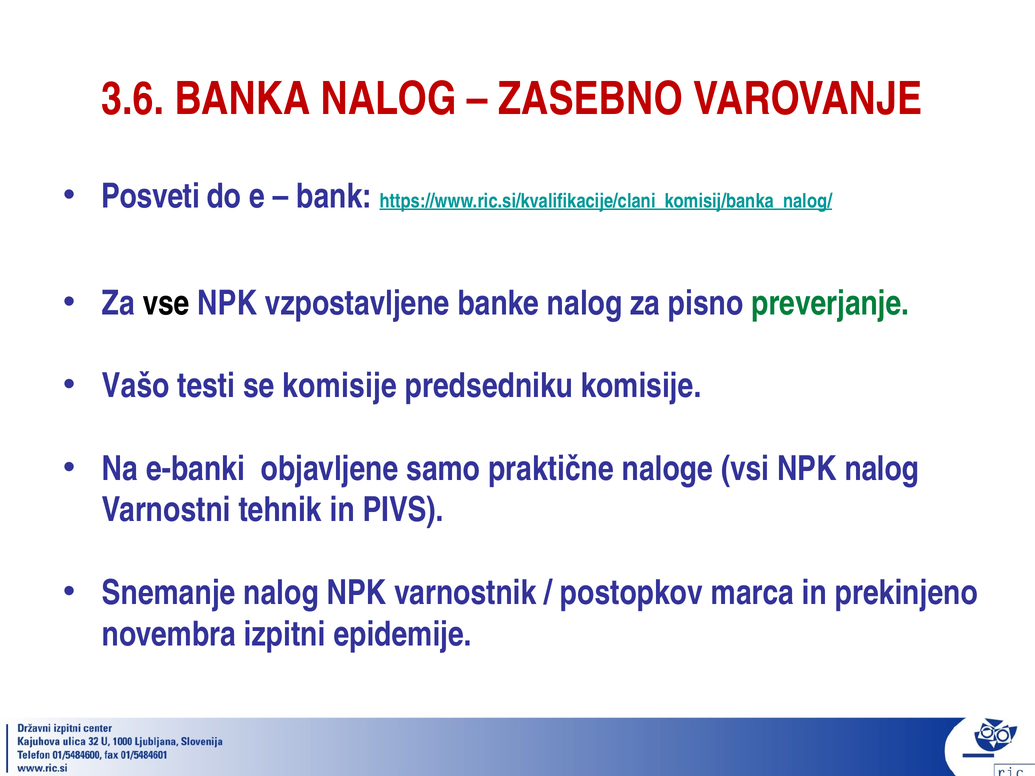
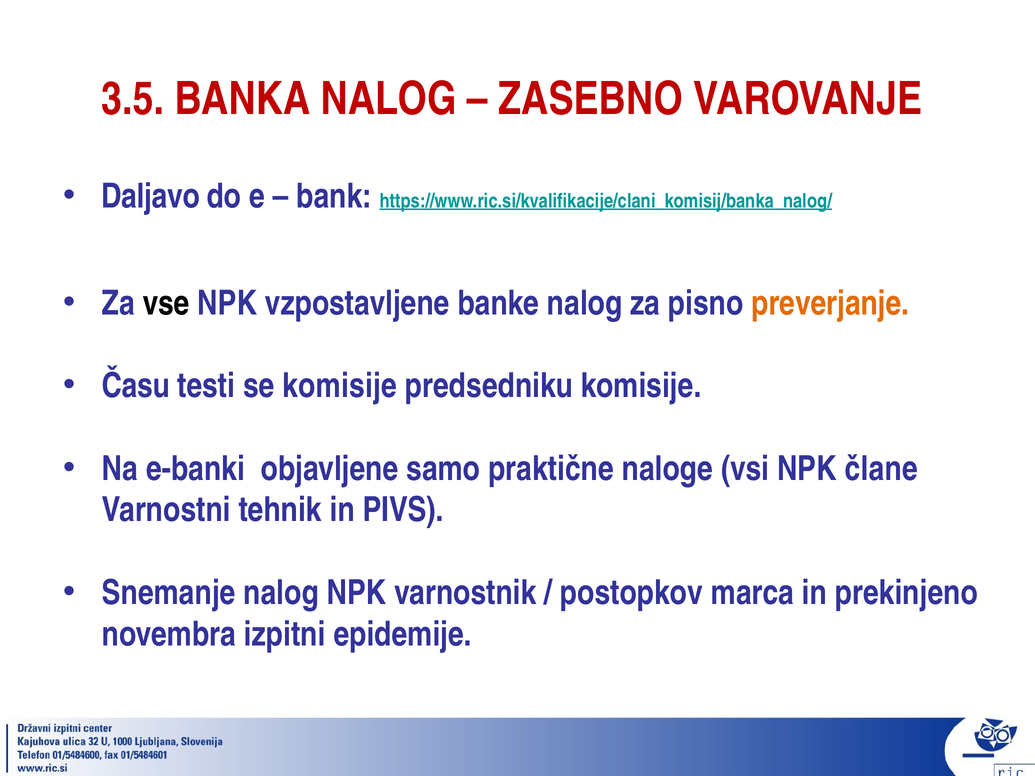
3.6: 3.6 -> 3.5 (133, 99)
Posveti: Posveti -> Daljavo (151, 196)
preverjanje colour: green -> orange (830, 303)
Vašo: Vašo -> Času (136, 386)
NPK nalog: nalog -> člane (881, 469)
